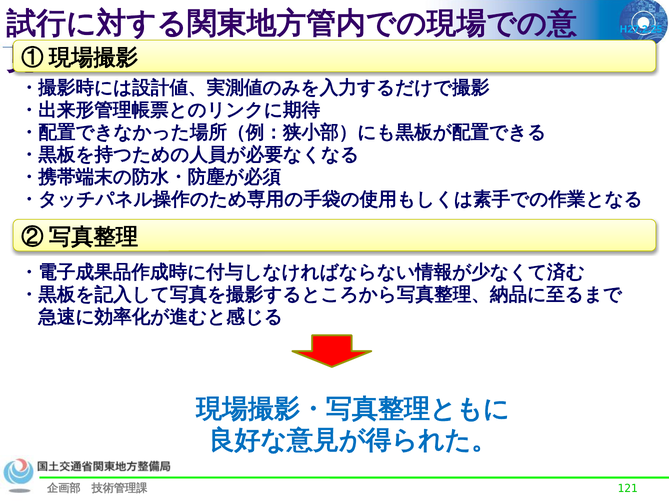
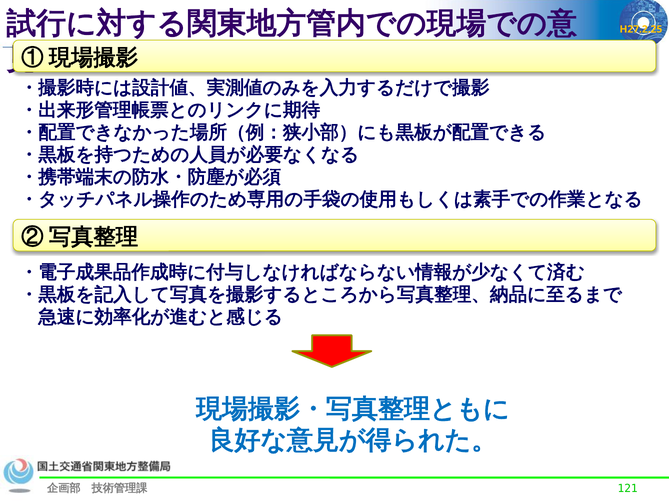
H27.2.25 colour: light blue -> yellow (641, 29)
